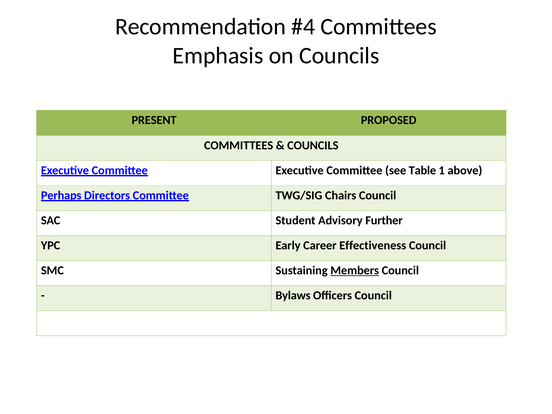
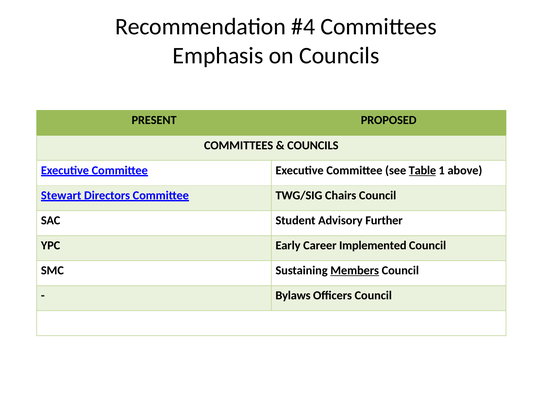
Table underline: none -> present (422, 170)
Perhaps: Perhaps -> Stewart (61, 195)
Effectiveness: Effectiveness -> Implemented (373, 245)
